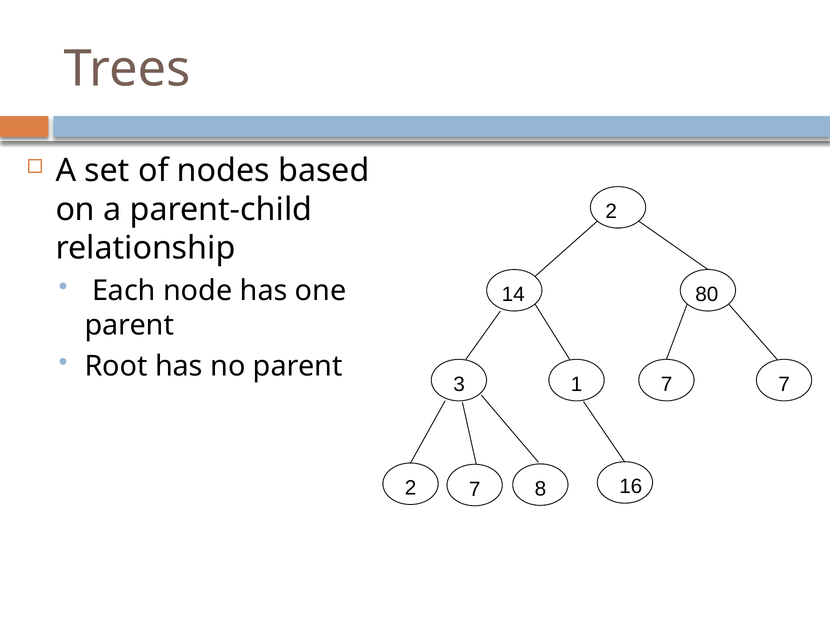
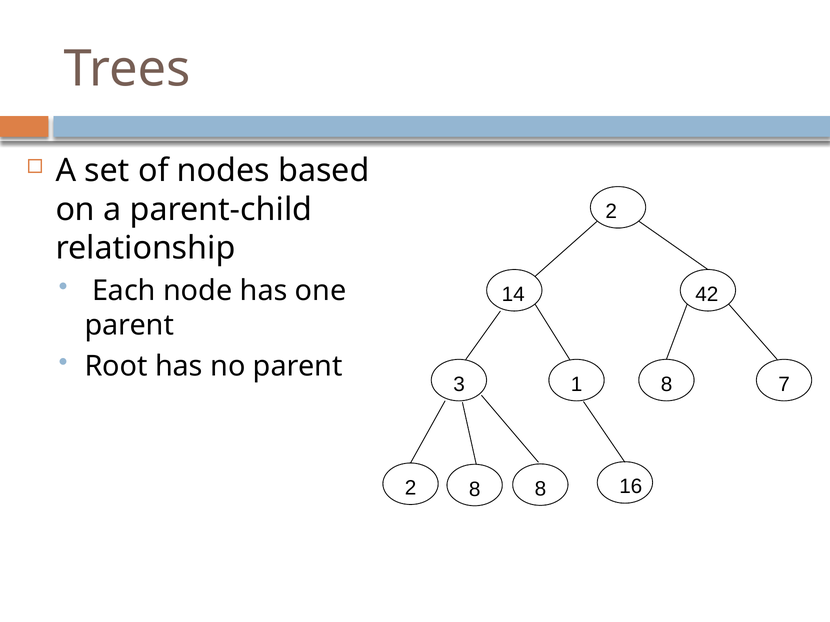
80: 80 -> 42 (707, 295)
1 7: 7 -> 8 (667, 385)
2 7: 7 -> 8 (475, 490)
